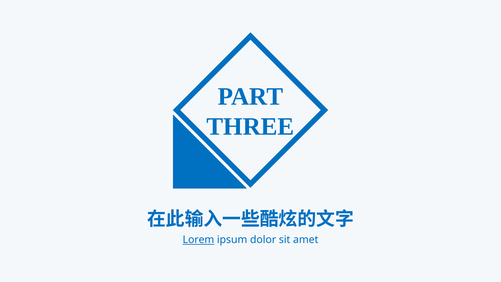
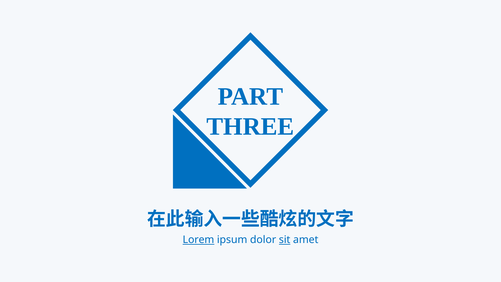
sit underline: none -> present (285, 240)
